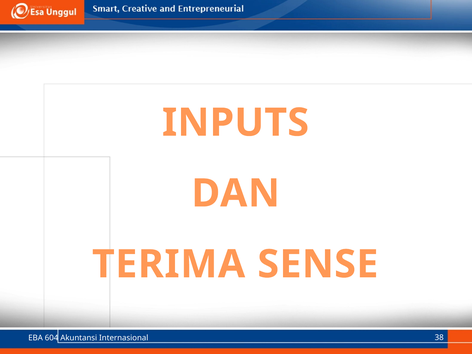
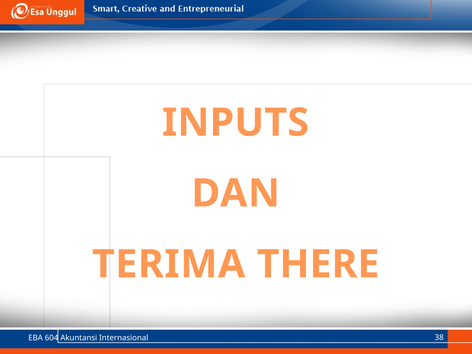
SENSE: SENSE -> THERE (318, 264)
